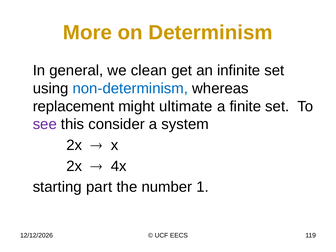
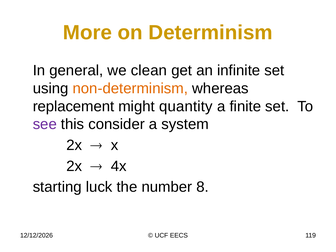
non-determinism colour: blue -> orange (130, 88)
ultimate: ultimate -> quantity (186, 106)
part: part -> luck (99, 187)
1: 1 -> 8 (203, 187)
